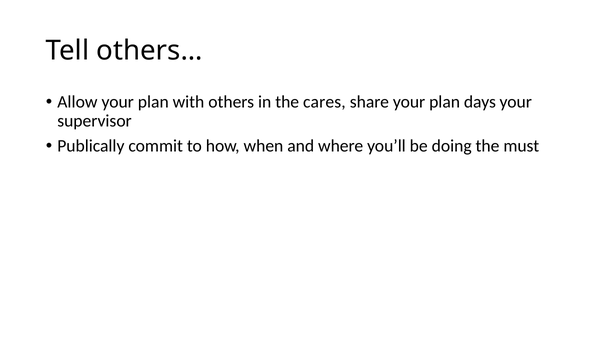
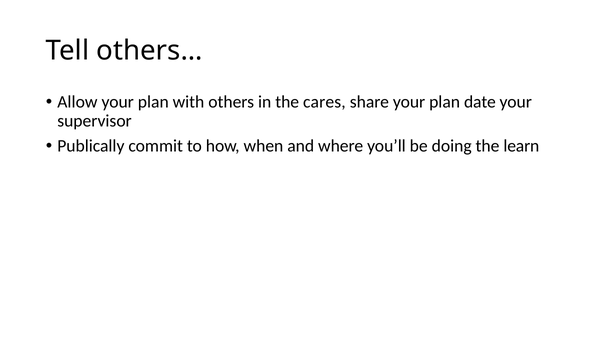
days: days -> date (480, 102)
must: must -> learn (521, 146)
